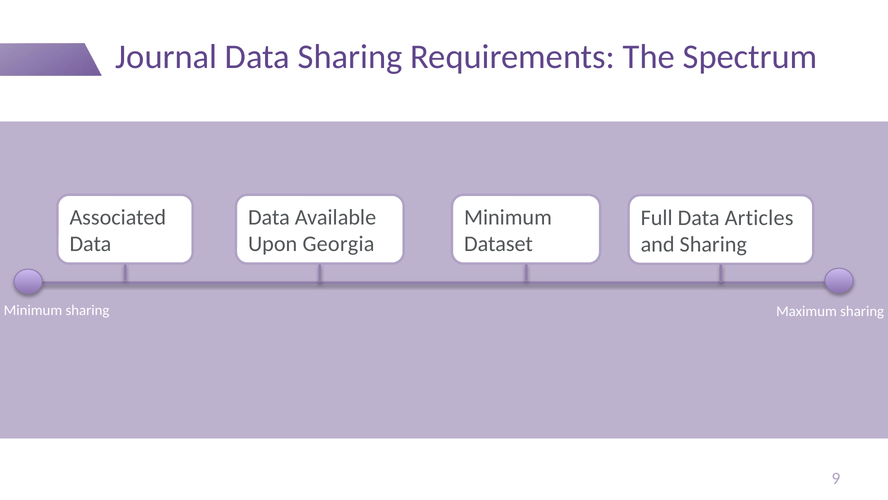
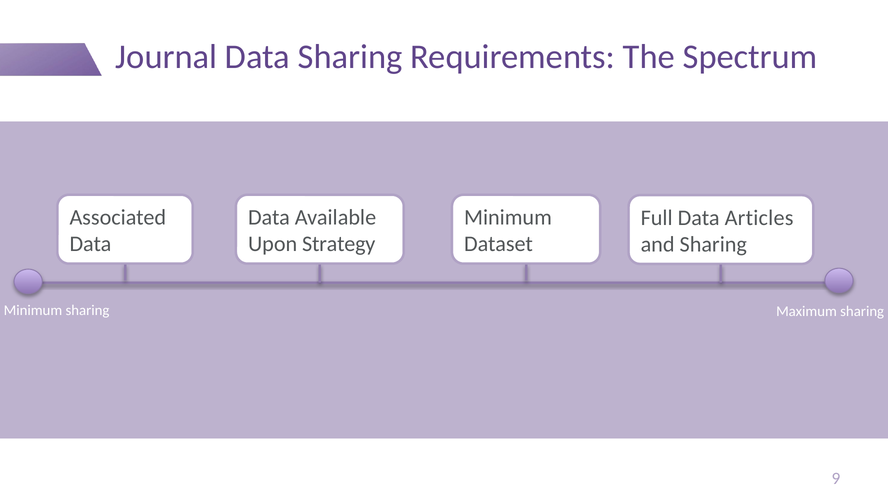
Georgia: Georgia -> Strategy (339, 244)
